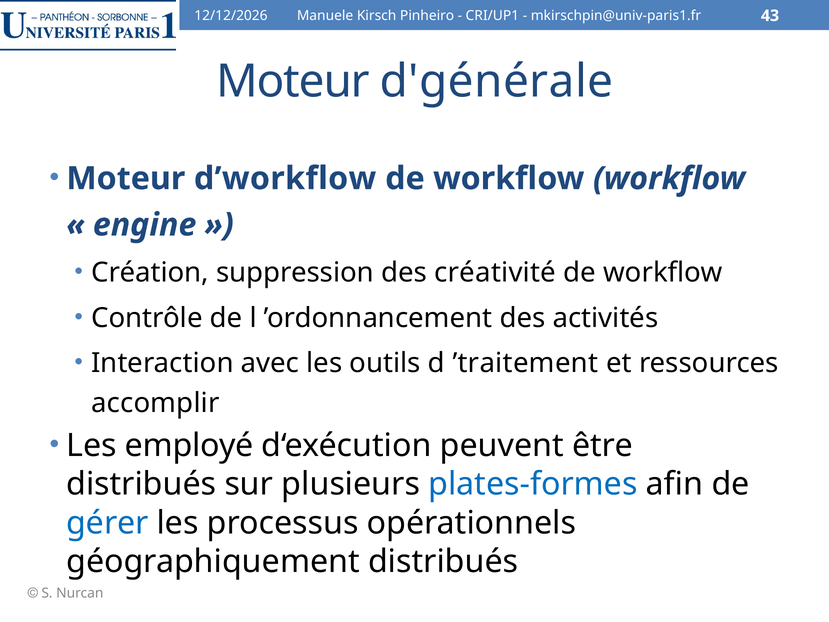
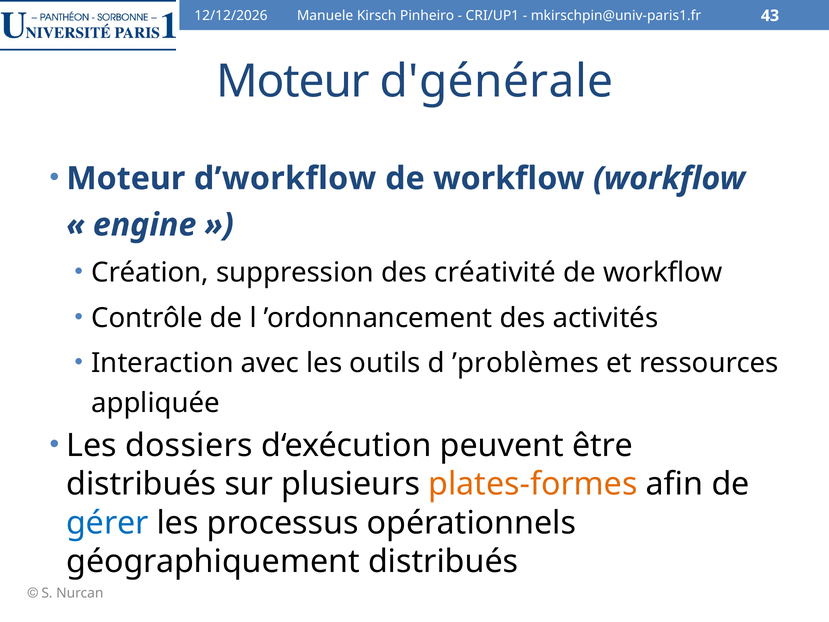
’traitement: ’traitement -> ’problèmes (525, 363)
accomplir: accomplir -> appliquée (155, 403)
employé: employé -> dossiers (189, 446)
plates-formes colour: blue -> orange (533, 484)
